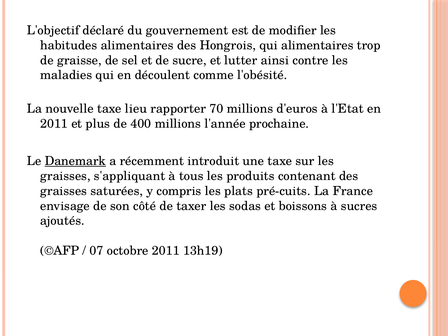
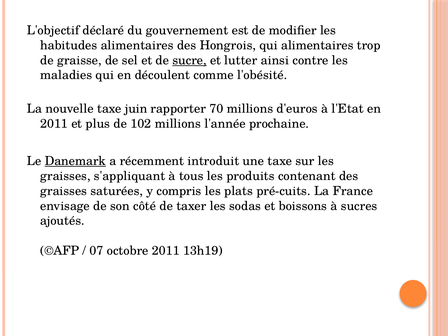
sucre underline: none -> present (190, 60)
lieu: lieu -> juin (136, 109)
400: 400 -> 102 (141, 124)
